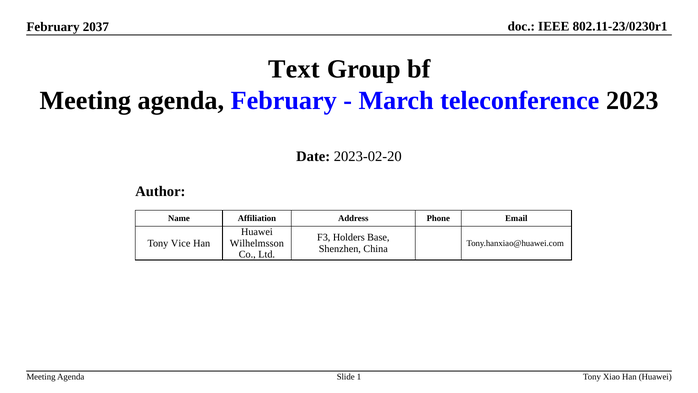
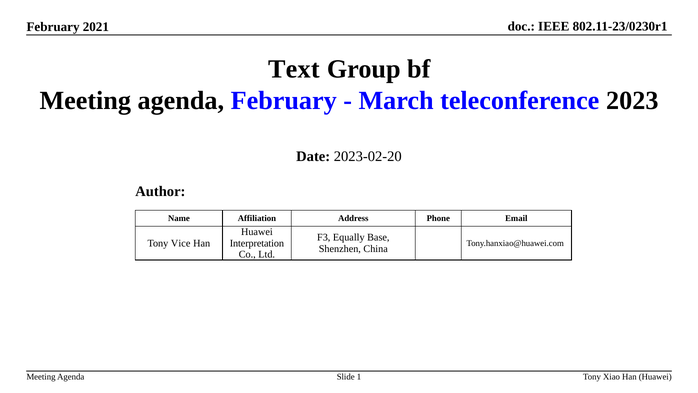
2037: 2037 -> 2021 (96, 27)
Holders: Holders -> Equally (349, 237)
Wilhelmsson: Wilhelmsson -> Interpretation (257, 243)
